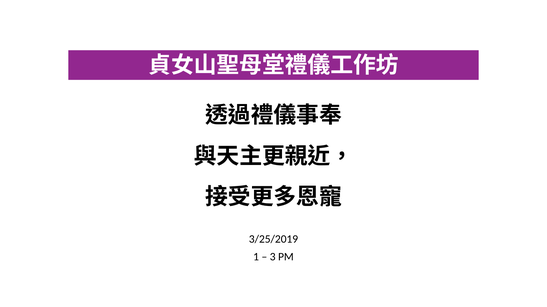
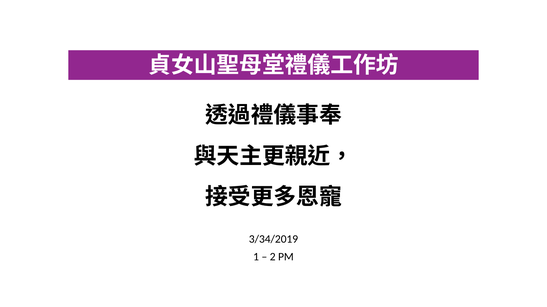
3/25/2019: 3/25/2019 -> 3/34/2019 (273, 239)
3: 3 -> 2 (273, 257)
